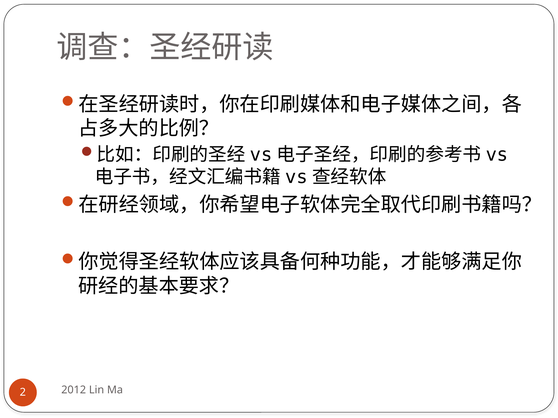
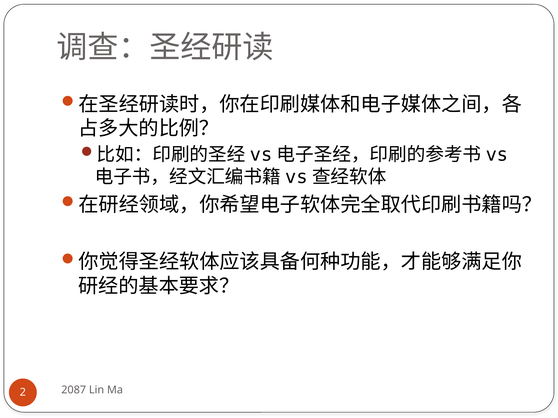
2012: 2012 -> 2087 (74, 390)
